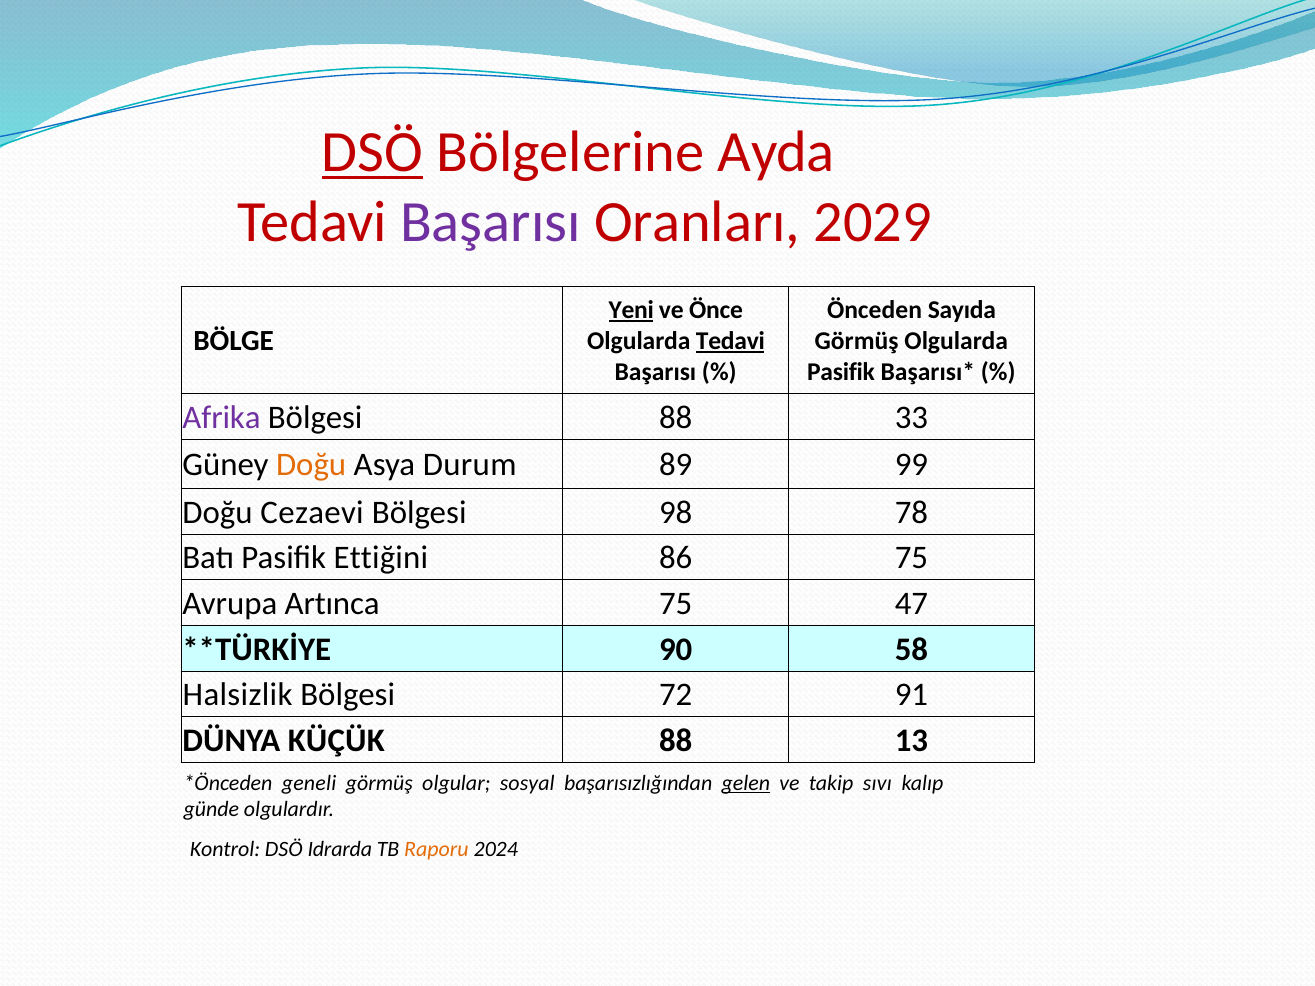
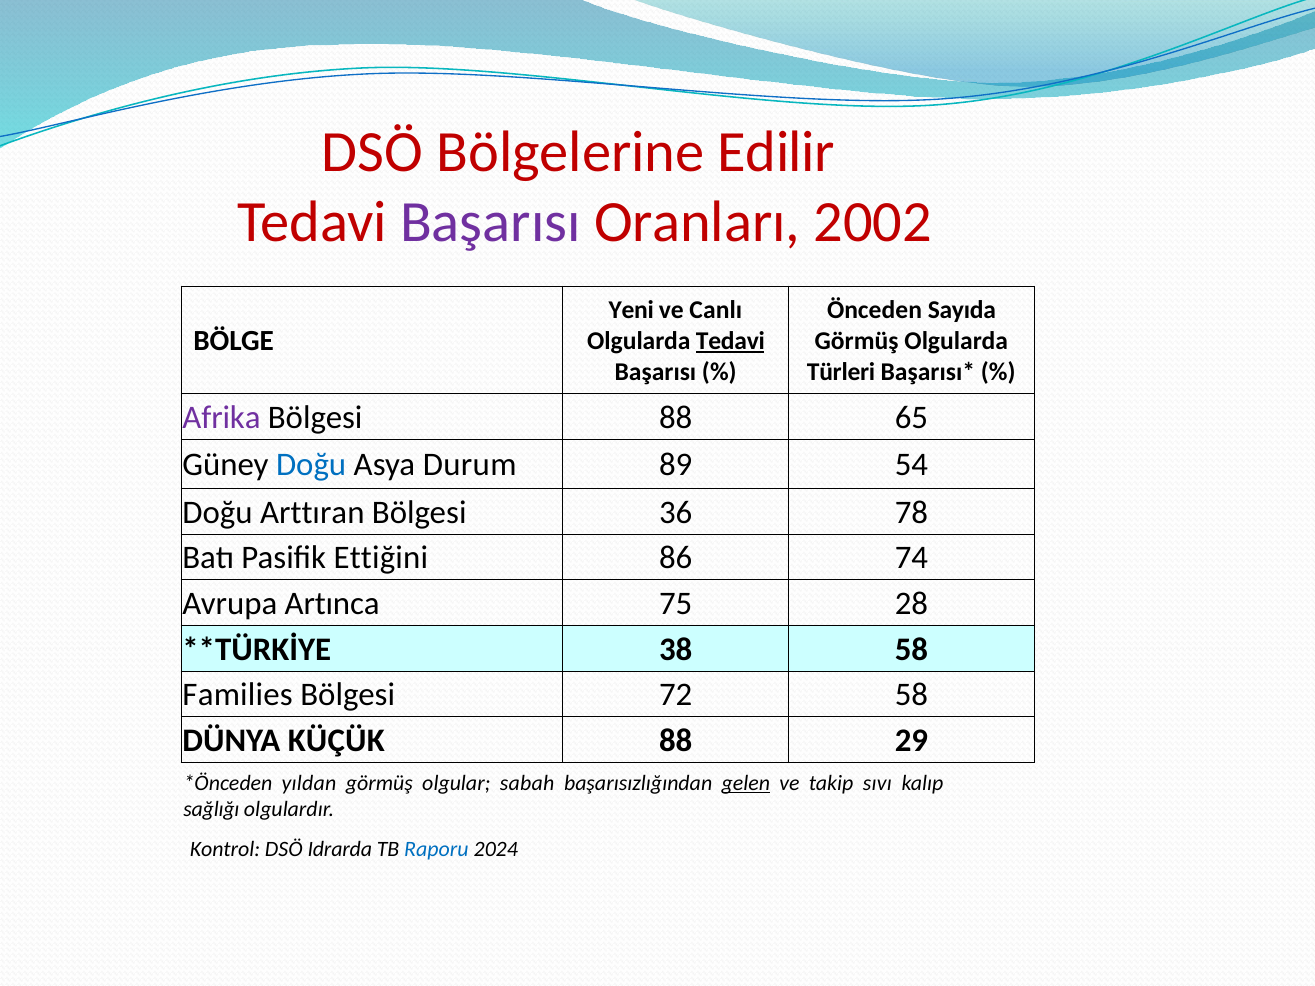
DSÖ underline: present -> none (373, 152)
Ayda: Ayda -> Edilir (776, 152)
2029: 2029 -> 2002 (873, 222)
Yeni underline: present -> none (631, 310)
Önce: Önce -> Canlı (716, 310)
Pasifik: Pasifik -> Türleri (841, 372)
33: 33 -> 65 (911, 418)
Doğu colour: orange -> blue (311, 465)
99: 99 -> 54 (911, 465)
Cezaevi: Cezaevi -> Arttıran (312, 513)
98: 98 -> 36 (676, 513)
86 75: 75 -> 74 (911, 558)
47: 47 -> 28 (911, 604)
90: 90 -> 38 (676, 649)
Halsizlik: Halsizlik -> Families (238, 695)
72 91: 91 -> 58 (911, 695)
13: 13 -> 29 (911, 741)
geneli: geneli -> yıldan (309, 783)
sosyal: sosyal -> sabah (527, 783)
günde: günde -> sağlığı (211, 810)
Raporu colour: orange -> blue (436, 850)
